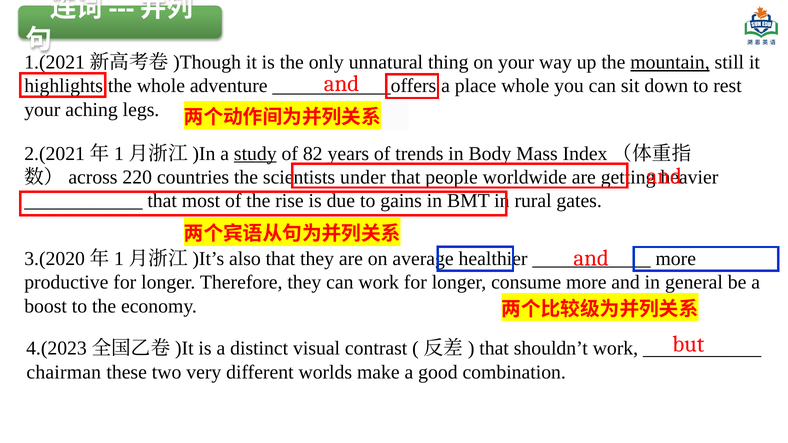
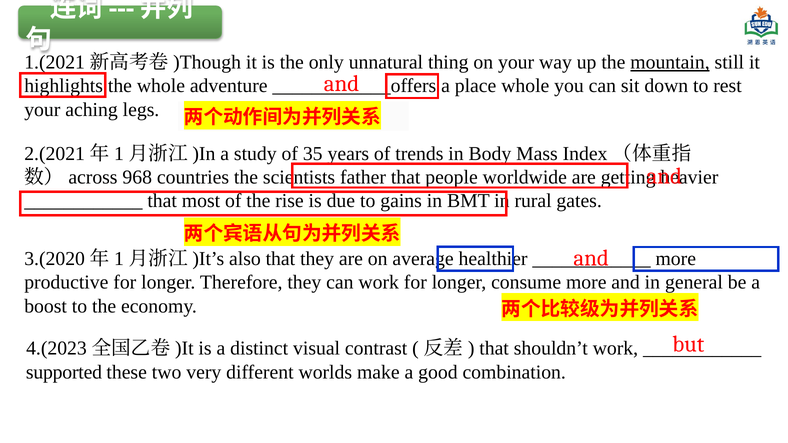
study underline: present -> none (255, 154)
82: 82 -> 35 (313, 154)
220: 220 -> 968 (137, 177)
under: under -> father (363, 177)
chairman: chairman -> supported (64, 372)
